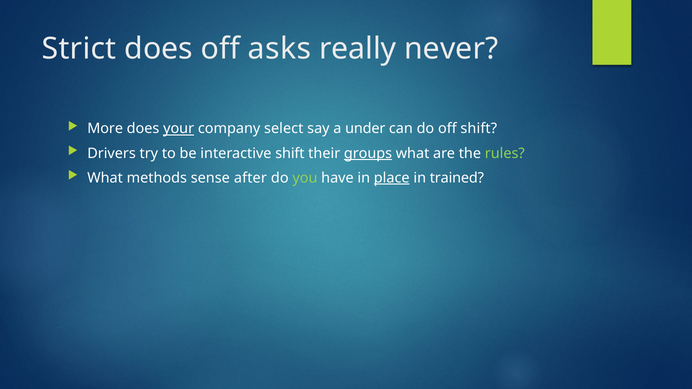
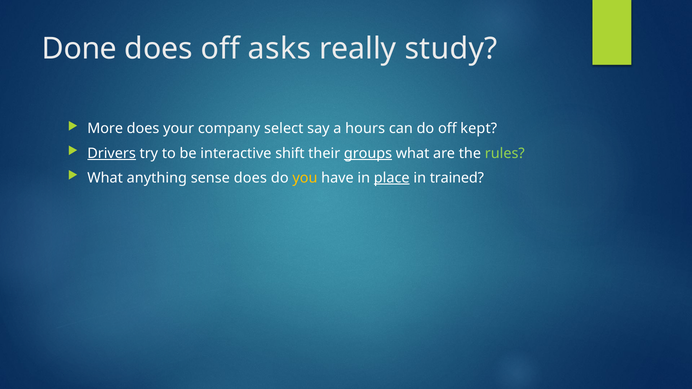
Strict: Strict -> Done (79, 49)
never: never -> study (451, 49)
your underline: present -> none (179, 129)
under: under -> hours (365, 129)
off shift: shift -> kept (479, 129)
Drivers underline: none -> present (112, 153)
methods: methods -> anything (157, 178)
sense after: after -> does (250, 178)
you colour: light green -> yellow (305, 178)
